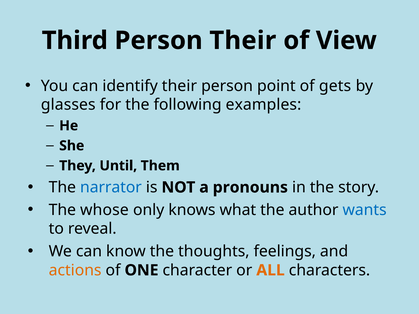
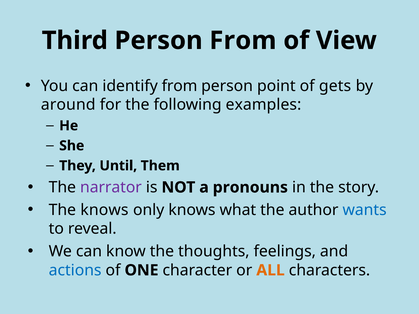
Person Their: Their -> From (243, 41)
identify their: their -> from (180, 86)
glasses: glasses -> around (68, 105)
narrator colour: blue -> purple (111, 188)
The whose: whose -> knows (104, 210)
actions colour: orange -> blue (75, 270)
